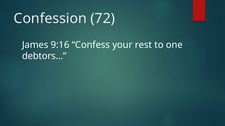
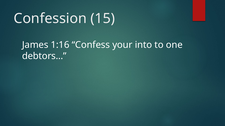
72: 72 -> 15 (103, 19)
9:16: 9:16 -> 1:16 (60, 45)
rest: rest -> into (143, 45)
